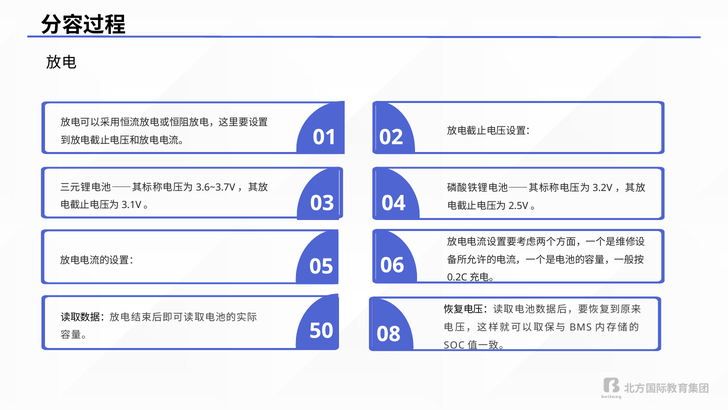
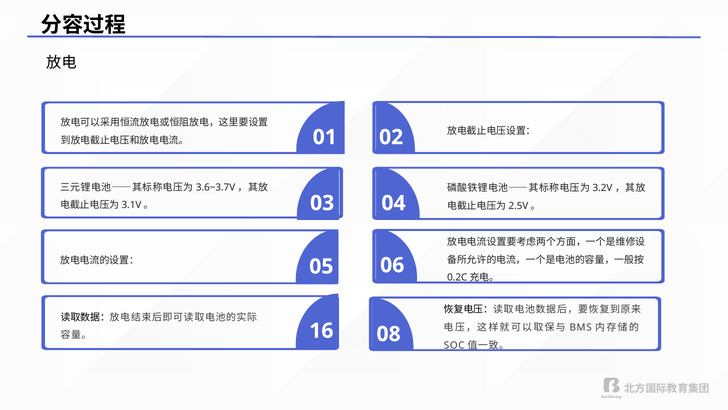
50: 50 -> 16 (321, 330)
